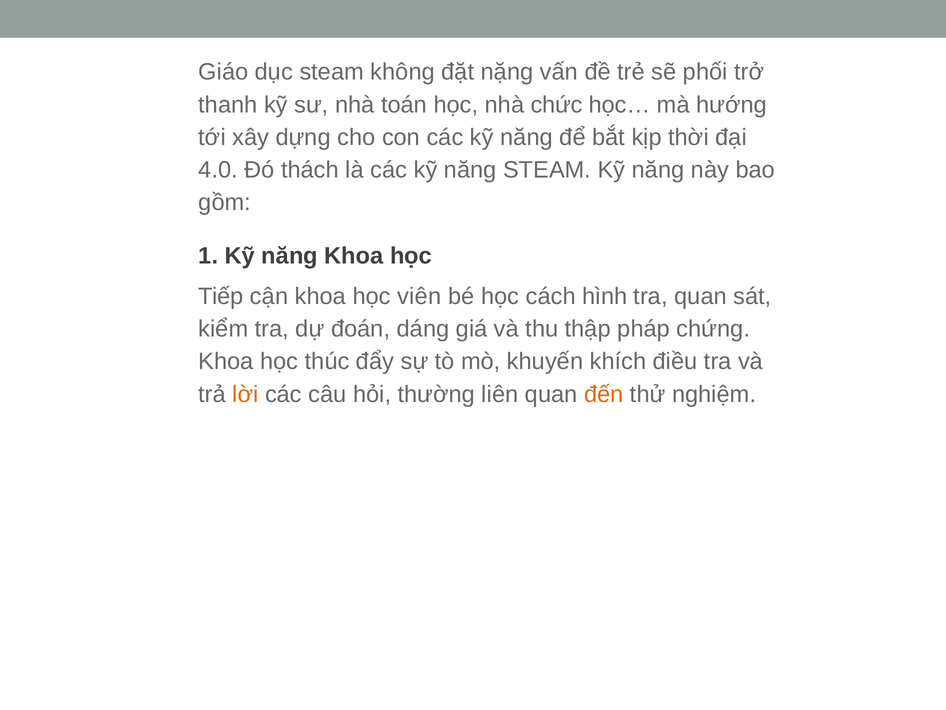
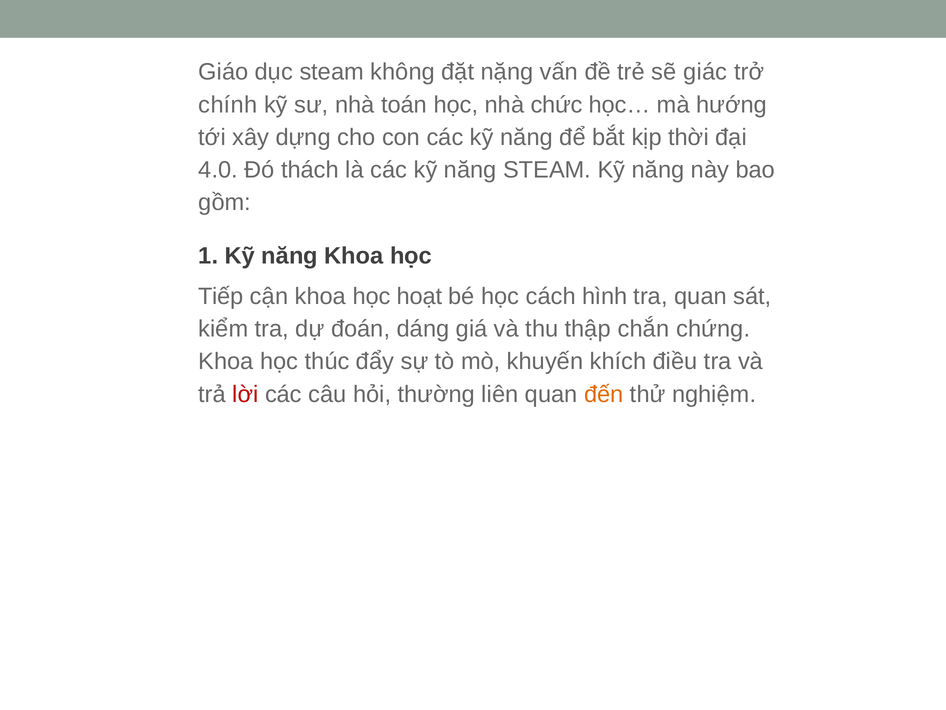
phối: phối -> giác (705, 72)
thanh: thanh -> chính (228, 105)
viên: viên -> hoạt (420, 296)
pháp: pháp -> chắn (644, 329)
lời colour: orange -> red (246, 394)
